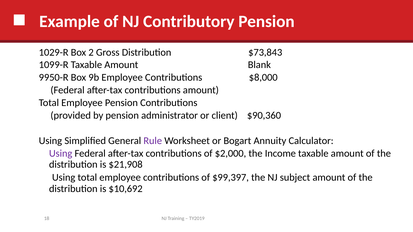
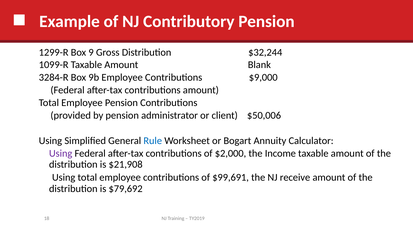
1029-R: 1029-R -> 1299-R (54, 52)
2: 2 -> 9 (91, 52)
$73,843: $73,843 -> $32,244 (265, 52)
9950-R: 9950-R -> 3284-R (54, 78)
$8,000: $8,000 -> $9,000 (263, 78)
$90,360: $90,360 -> $50,006 (264, 116)
Rule colour: purple -> blue (153, 141)
$99,397: $99,397 -> $99,691 (231, 178)
subject: subject -> receive (295, 178)
$10,692: $10,692 -> $79,692 (126, 189)
